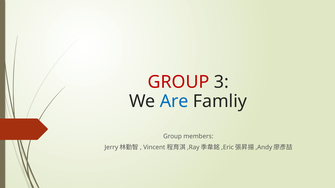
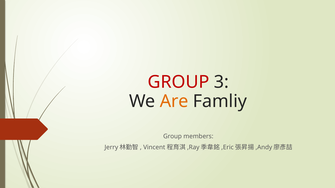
Are colour: blue -> orange (174, 101)
